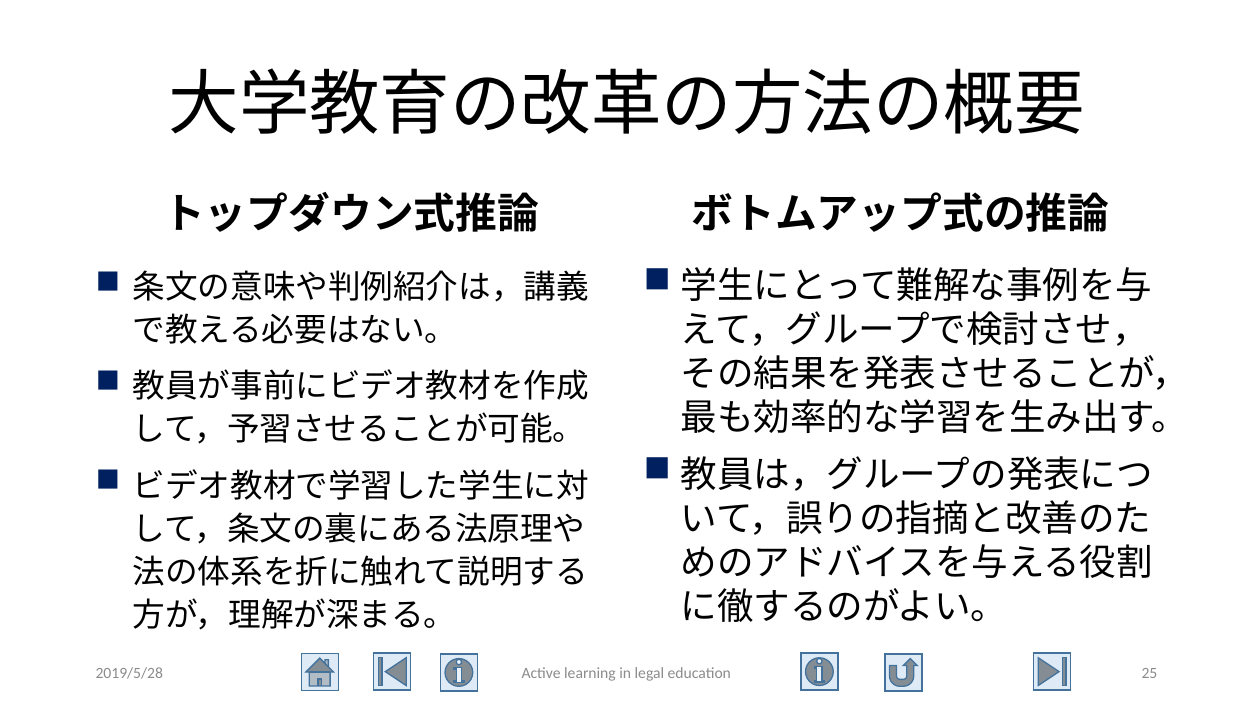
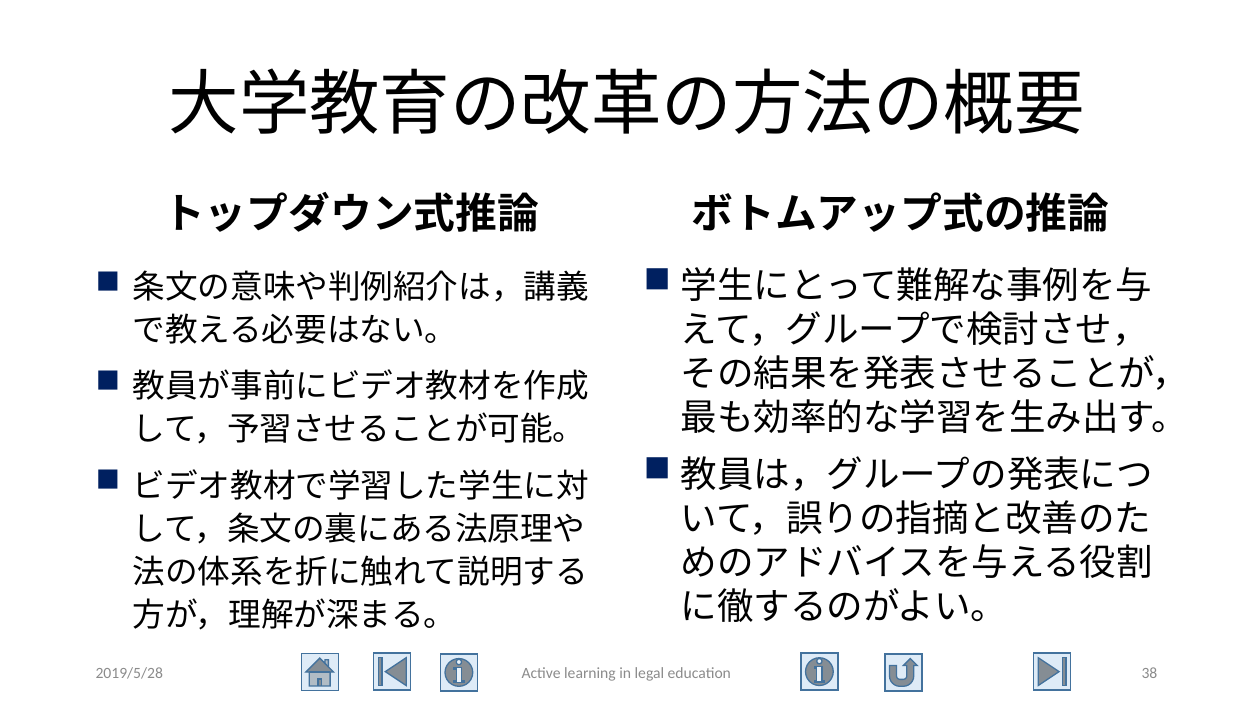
25: 25 -> 38 (1149, 673)
